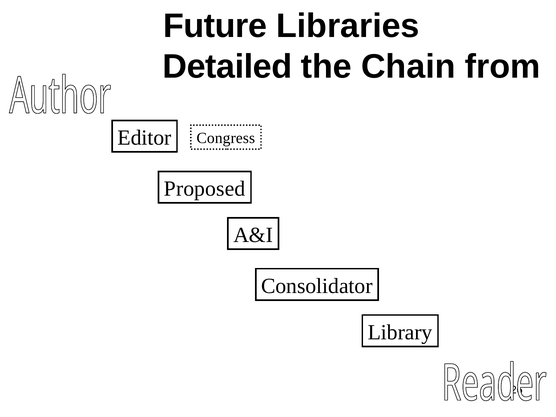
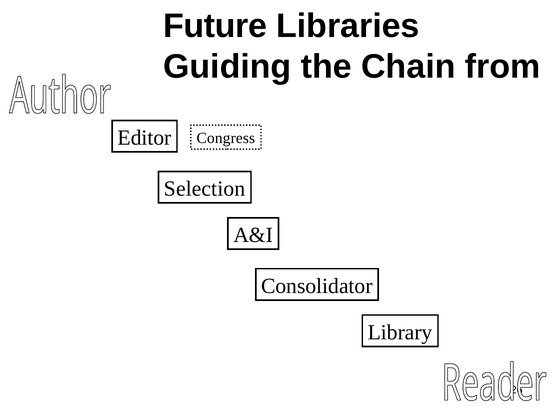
Detailed: Detailed -> Guiding (227, 67)
Proposed: Proposed -> Selection (205, 189)
